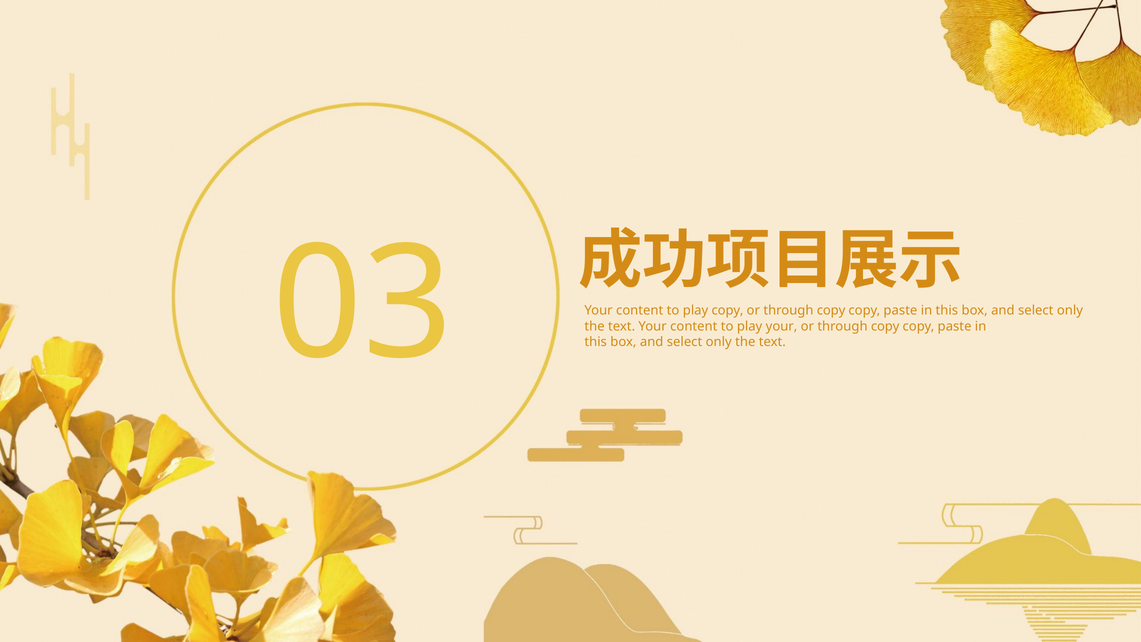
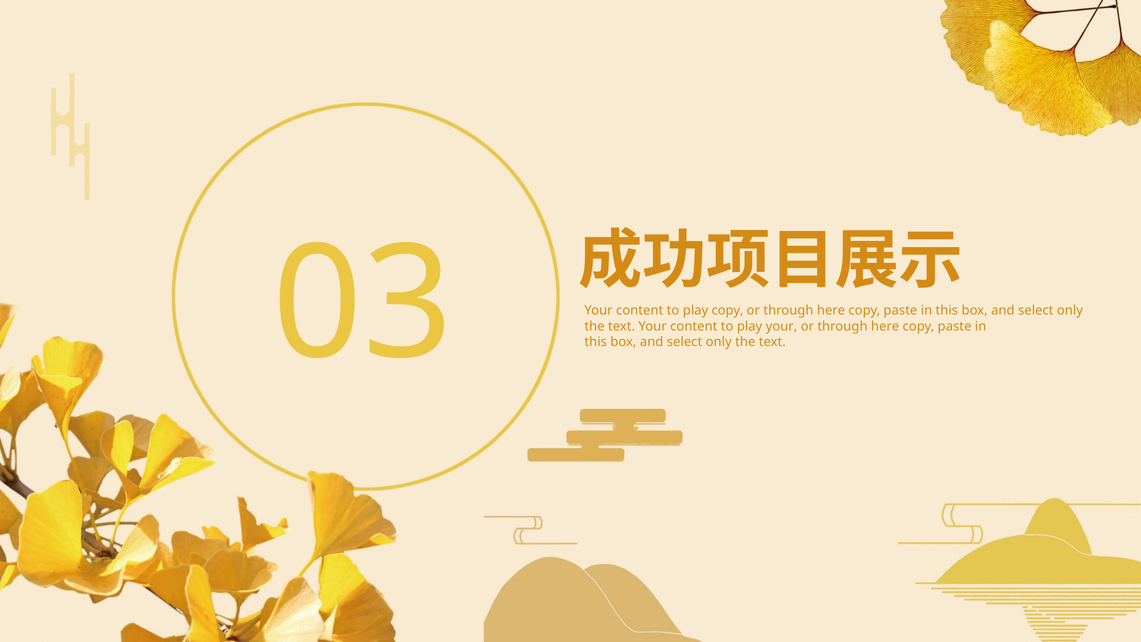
copy: copy -> here (831, 310)
copy: copy -> here (885, 326)
